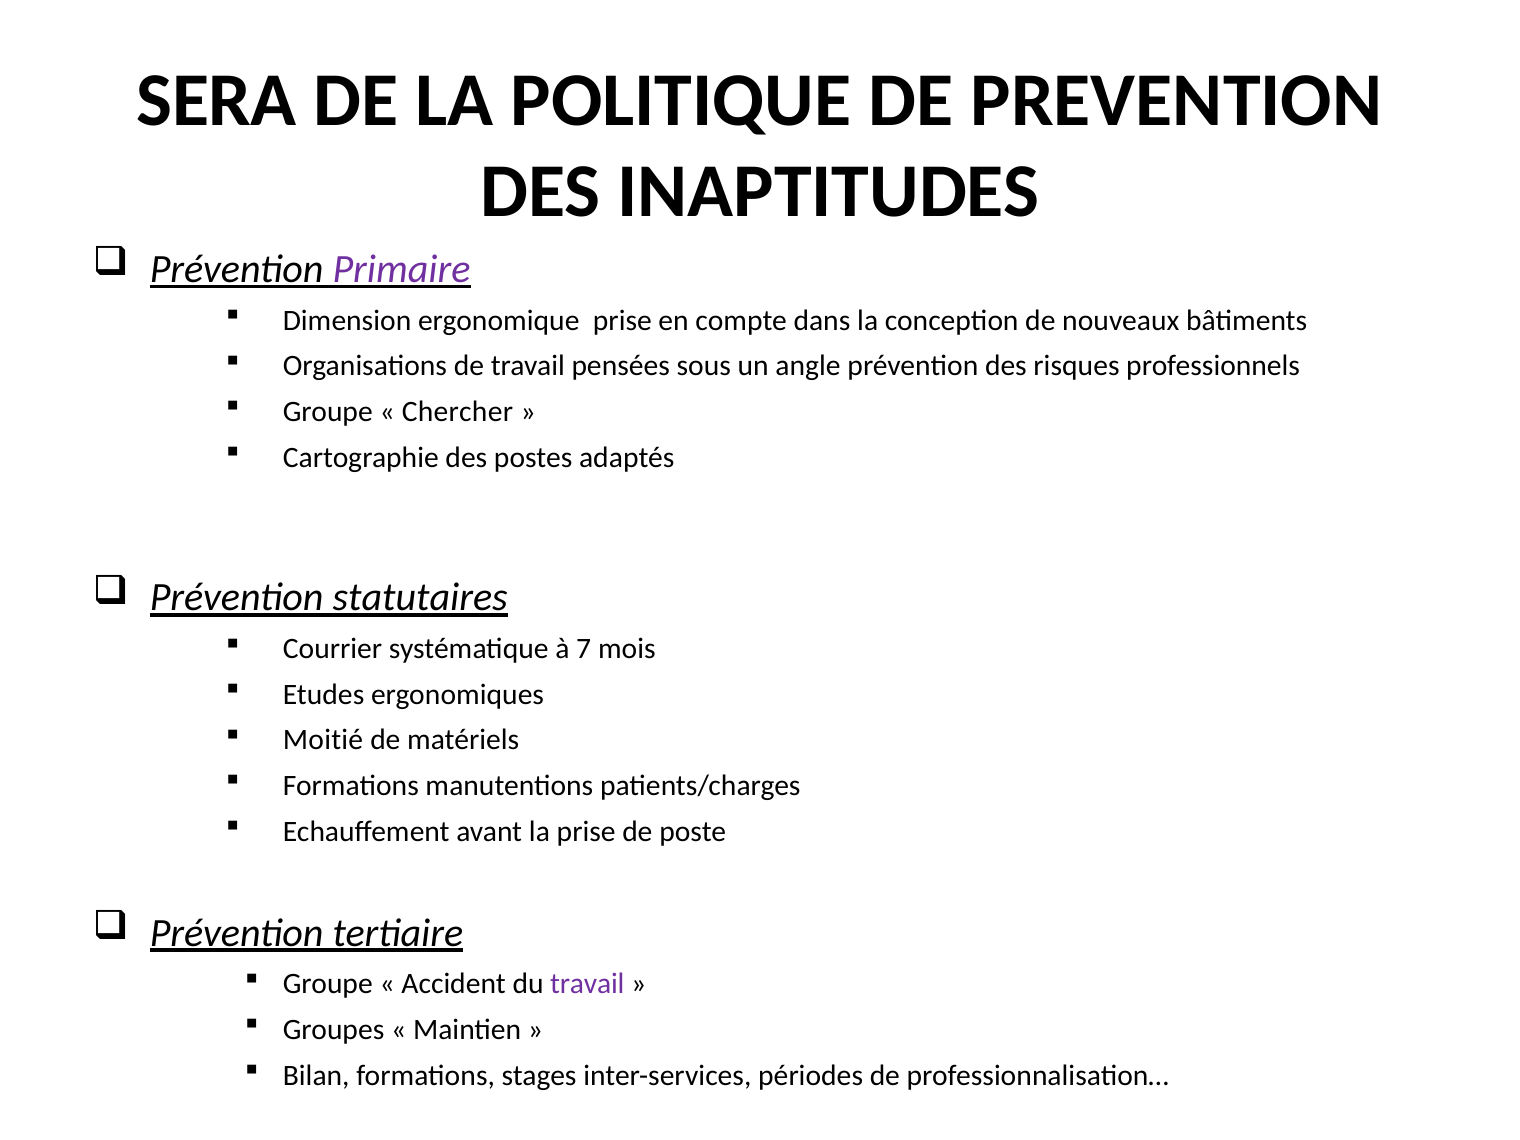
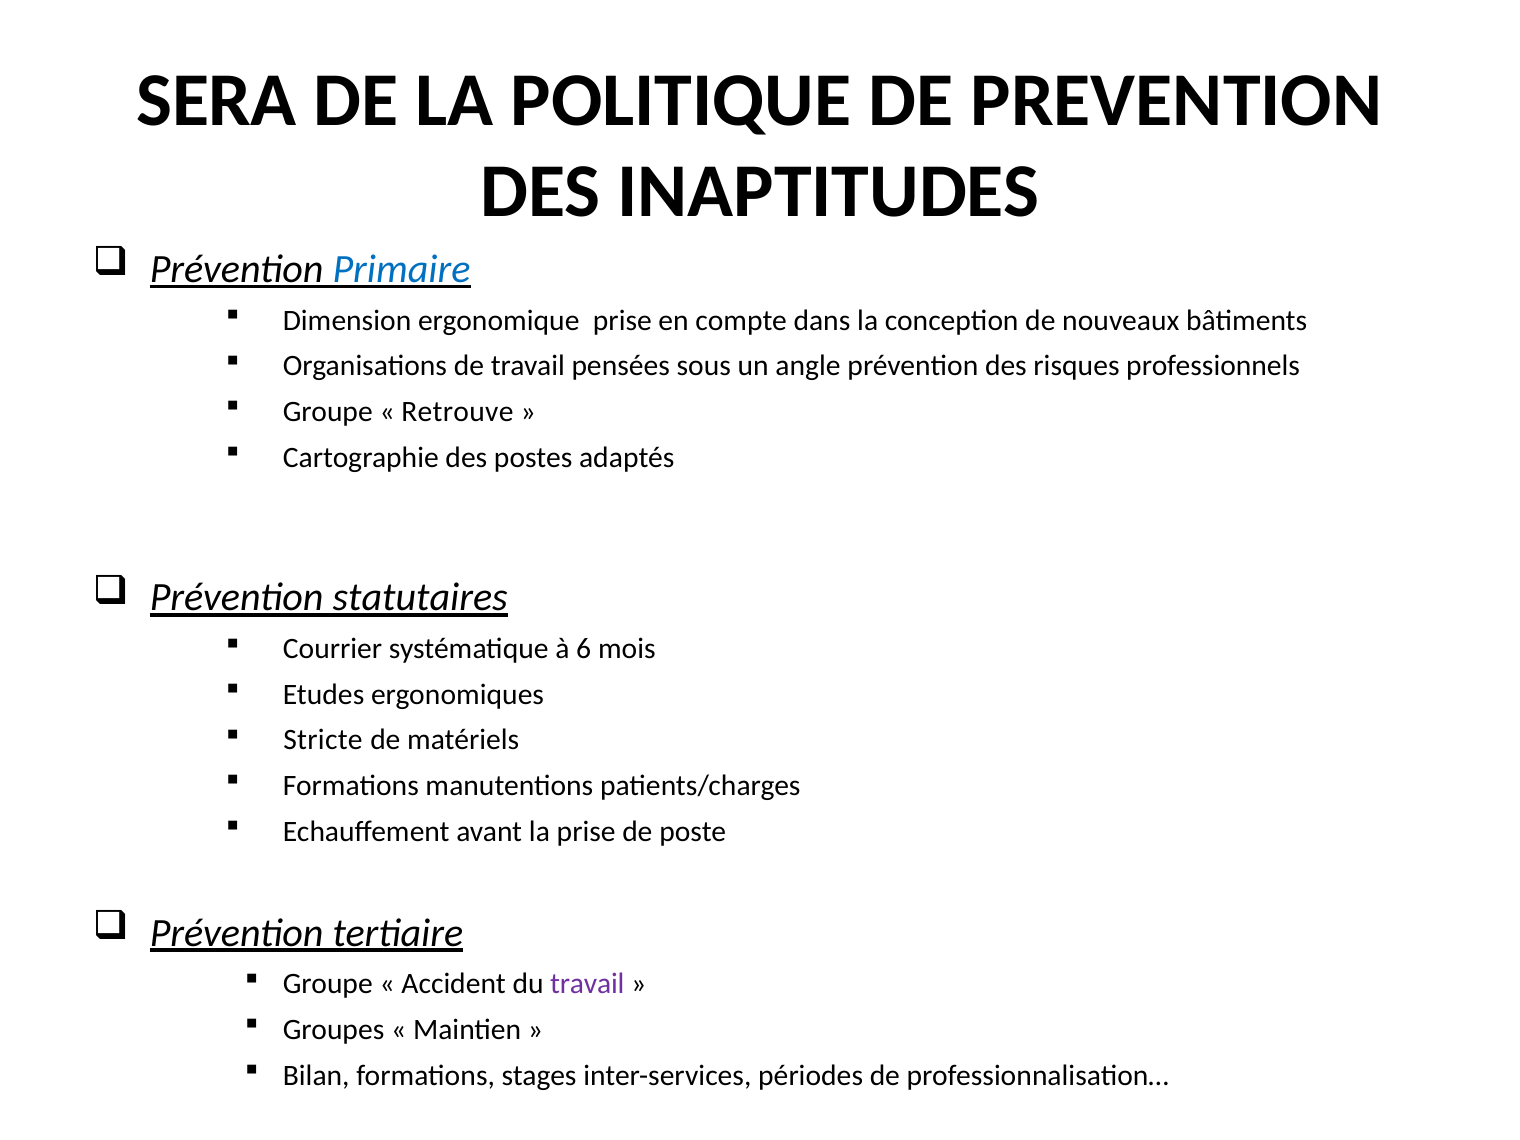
Primaire colour: purple -> blue (401, 269)
Chercher: Chercher -> Retrouve (457, 412)
7: 7 -> 6 (584, 649)
Moitié: Moitié -> Stricte (323, 740)
